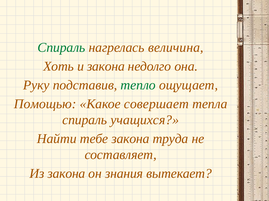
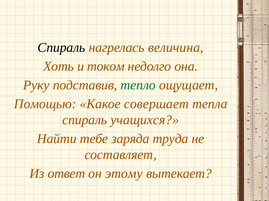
Спираль colour: green -> black (61, 48)
и закона: закона -> током (106, 67)
тебе закона: закона -> заряда (130, 139)
Из закона: закона -> ответ (66, 174)
знания: знания -> этому (124, 174)
